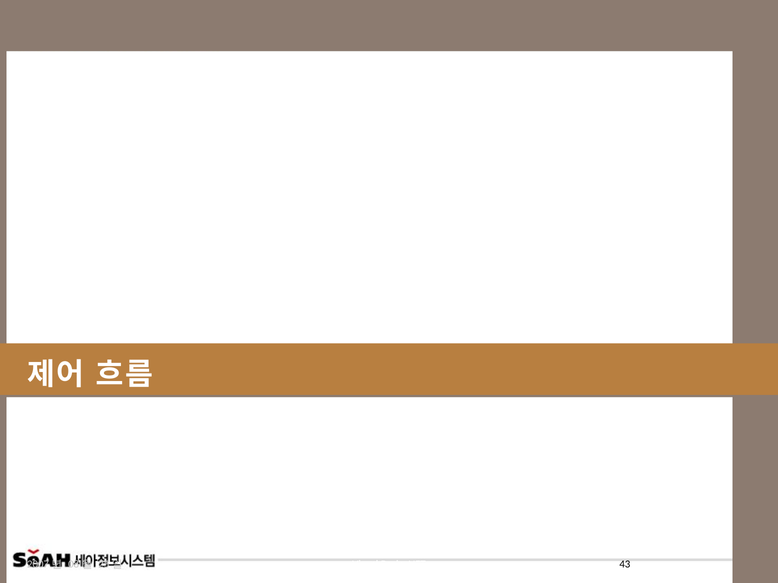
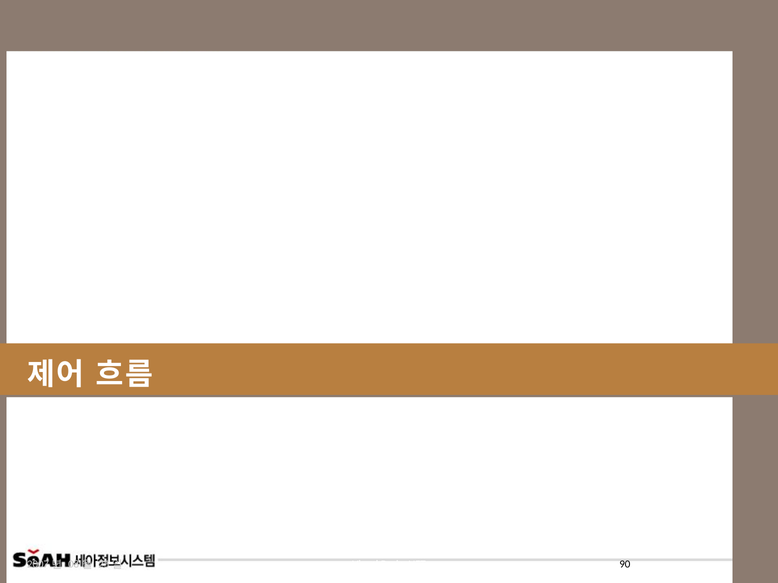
43: 43 -> 90 (625, 565)
